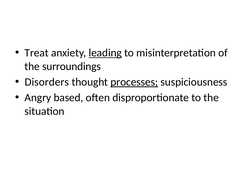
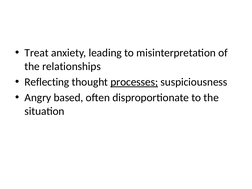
leading underline: present -> none (105, 53)
surroundings: surroundings -> relationships (72, 66)
Disorders: Disorders -> Reflecting (47, 82)
